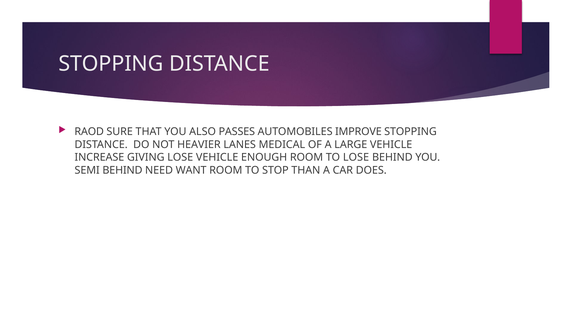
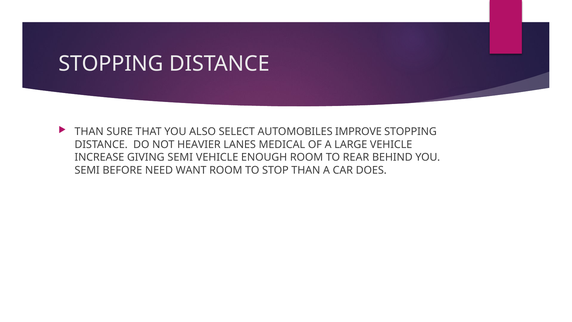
RAOD: RAOD -> THAN (89, 131)
PASSES: PASSES -> SELECT (237, 131)
GIVING LOSE: LOSE -> SEMI (180, 157)
TO LOSE: LOSE -> REAR (356, 157)
SEMI BEHIND: BEHIND -> BEFORE (122, 170)
